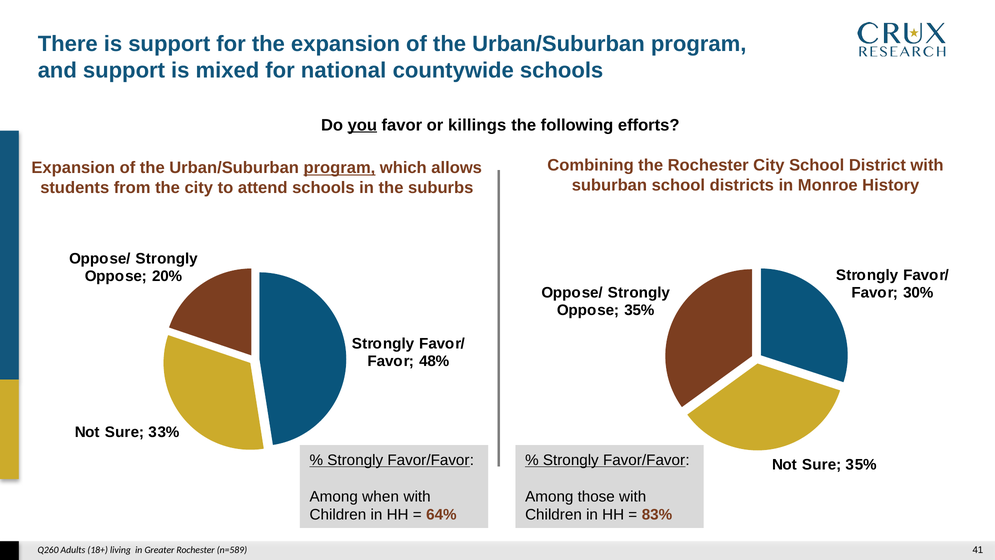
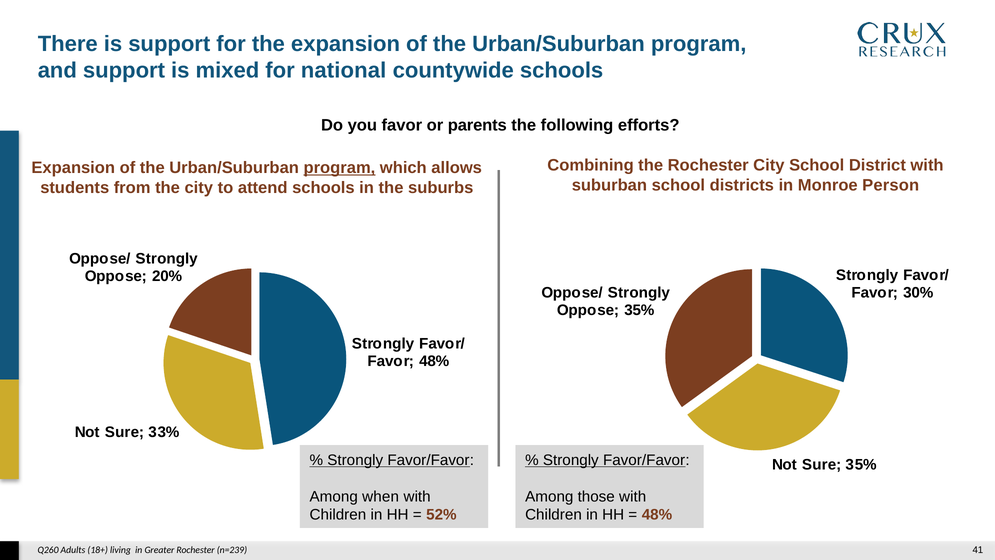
you underline: present -> none (362, 125)
killings: killings -> parents (477, 125)
History: History -> Person (891, 185)
64%: 64% -> 52% (441, 515)
83%: 83% -> 48% (657, 515)
n=589: n=589 -> n=239 (232, 550)
